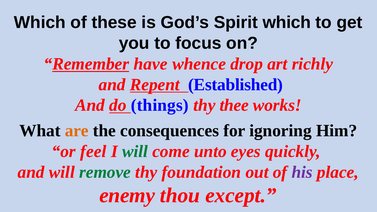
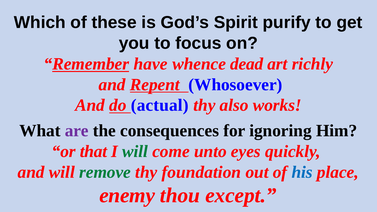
Spirit which: which -> purify (287, 22)
drop: drop -> dead (247, 64)
Established: Established -> Whosoever (235, 85)
things: things -> actual (160, 105)
thee: thee -> also (234, 105)
are colour: orange -> purple (77, 131)
feel: feel -> that (93, 151)
his colour: purple -> blue (302, 172)
